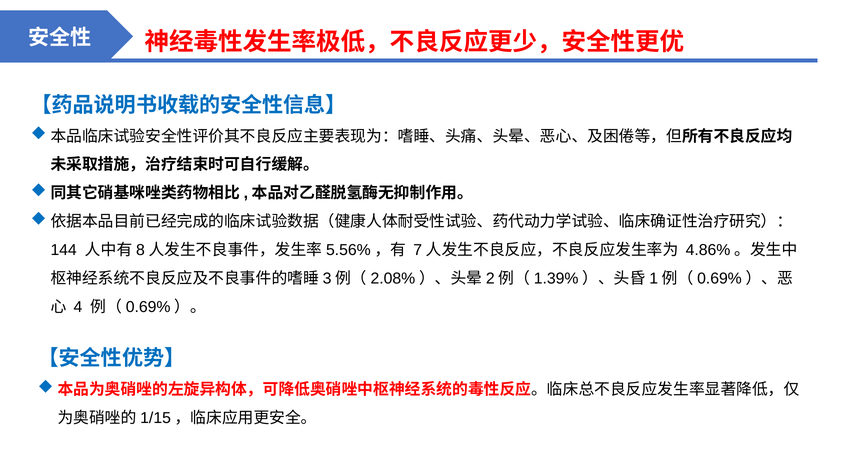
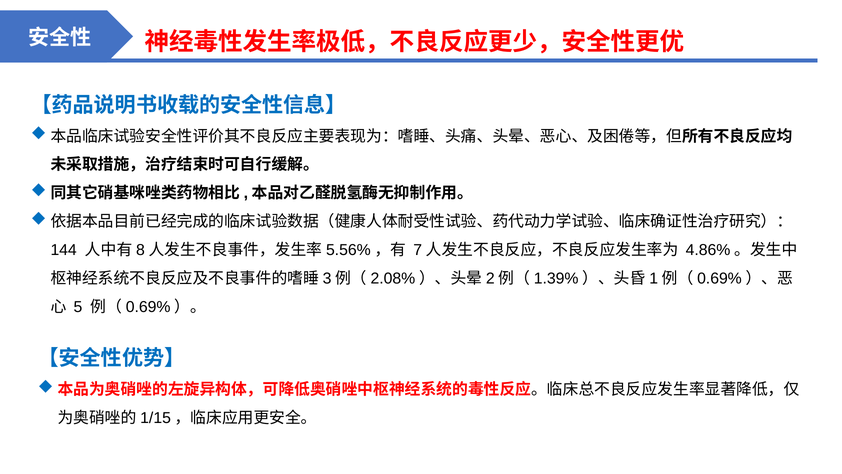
4: 4 -> 5 (78, 307)
